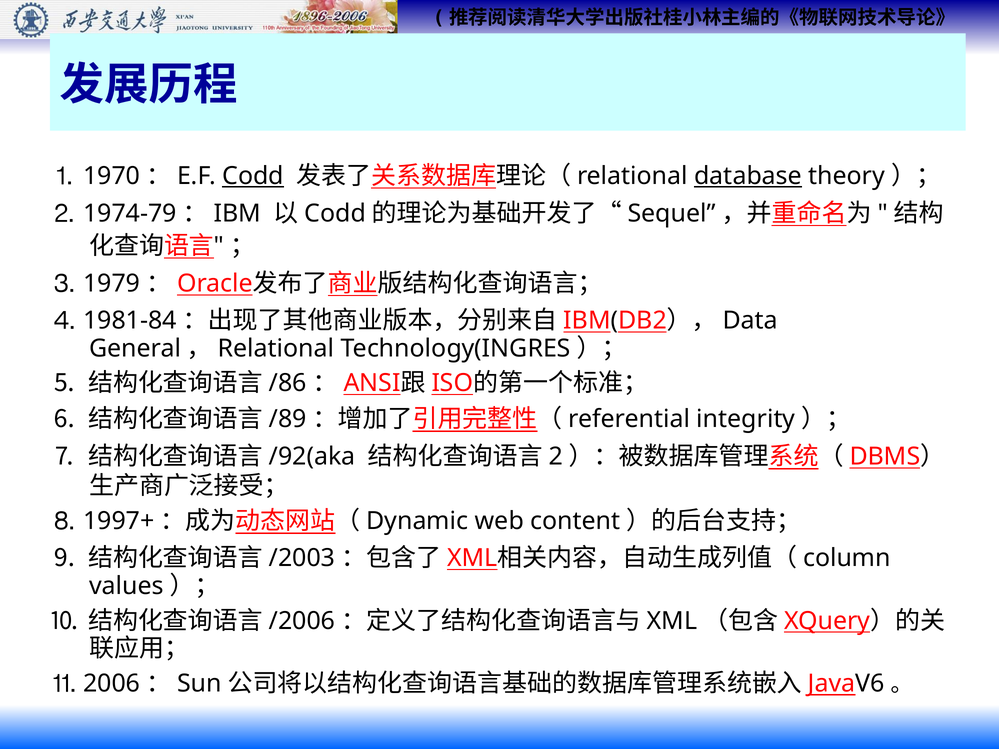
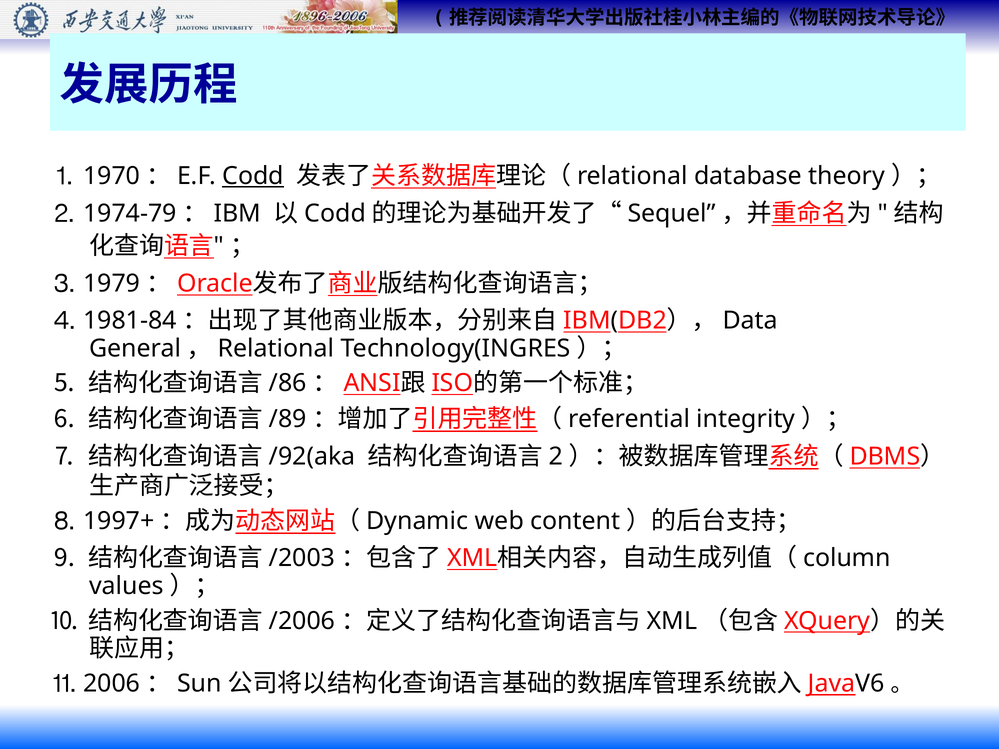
database underline: present -> none (748, 176)
